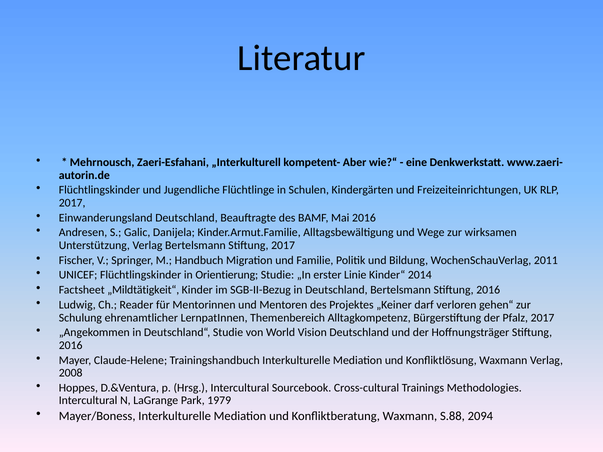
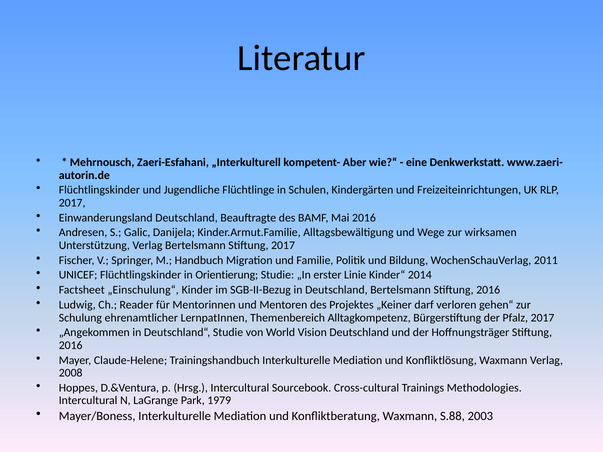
„Mildtätigkeit“: „Mildtätigkeit“ -> „Einschulung“ (143, 290)
2094: 2094 -> 2003 (480, 416)
